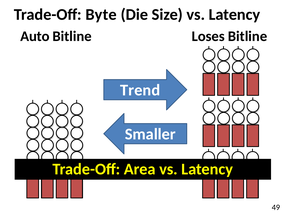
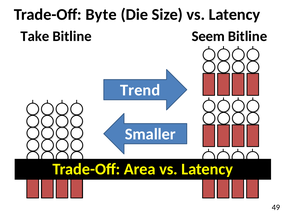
Auto: Auto -> Take (35, 36)
Loses: Loses -> Seem (208, 36)
